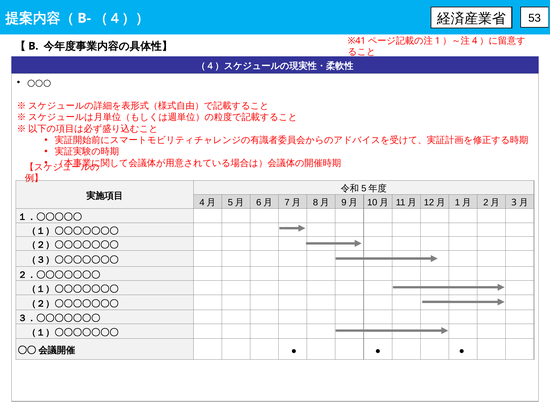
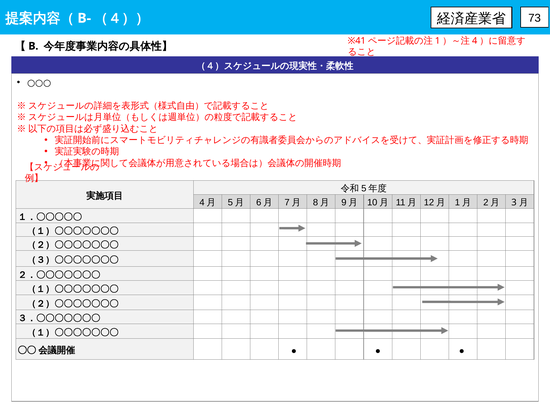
53: 53 -> 73 (535, 18)
